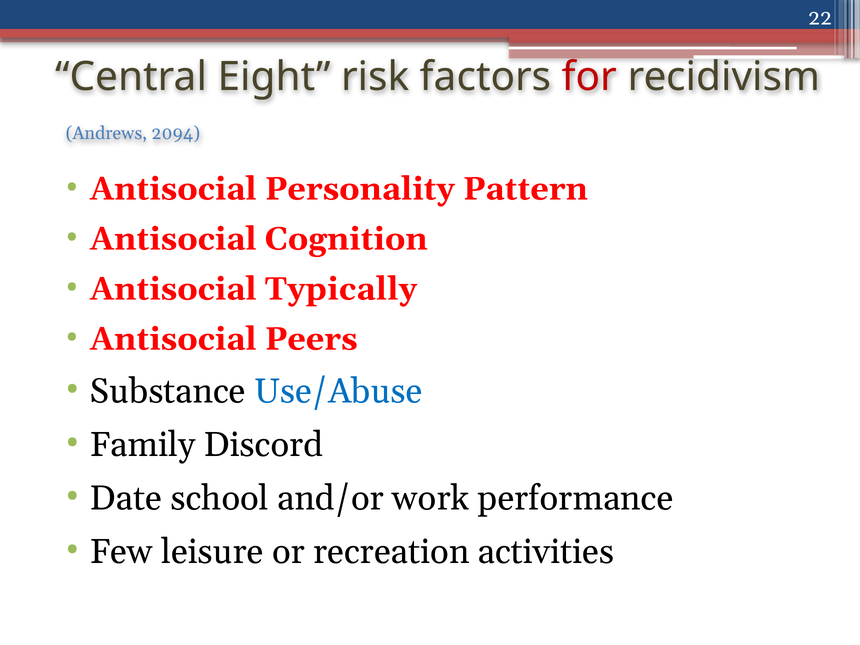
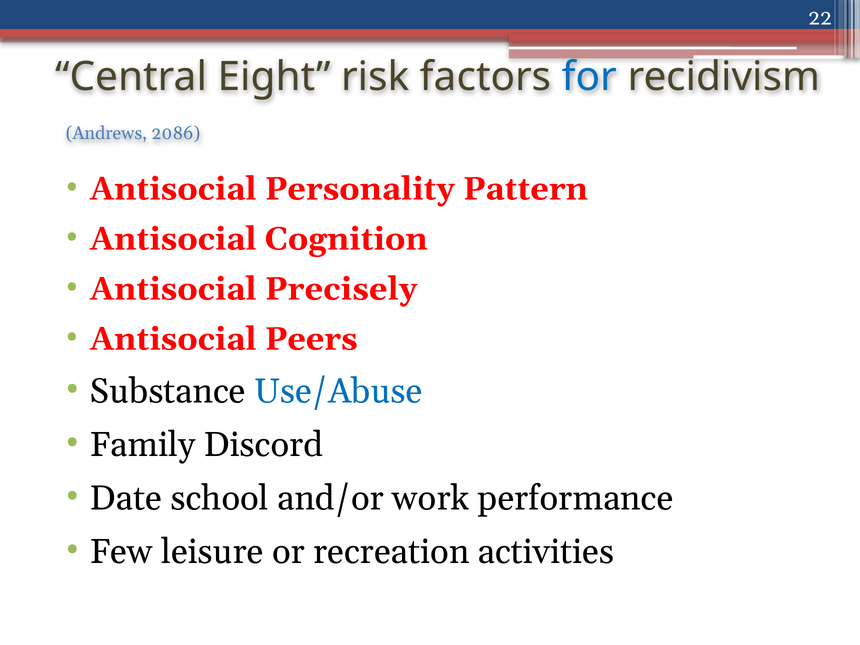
for colour: red -> blue (590, 77)
2094: 2094 -> 2086 (176, 133)
Typically: Typically -> Precisely (341, 289)
